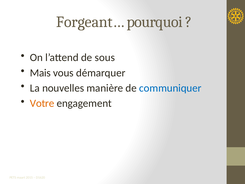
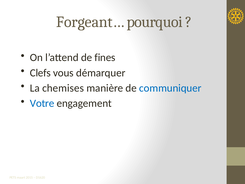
sous: sous -> fines (105, 57)
Mais: Mais -> Clefs (40, 73)
nouvelles: nouvelles -> chemises (63, 88)
Votre colour: orange -> blue (42, 103)
